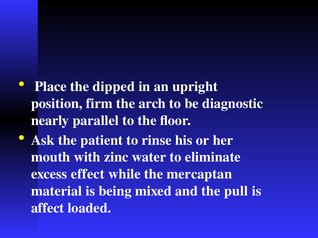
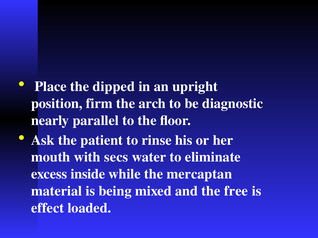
zinc: zinc -> secs (116, 157)
effect: effect -> inside (88, 174)
pull: pull -> free (236, 191)
affect: affect -> effect (48, 208)
